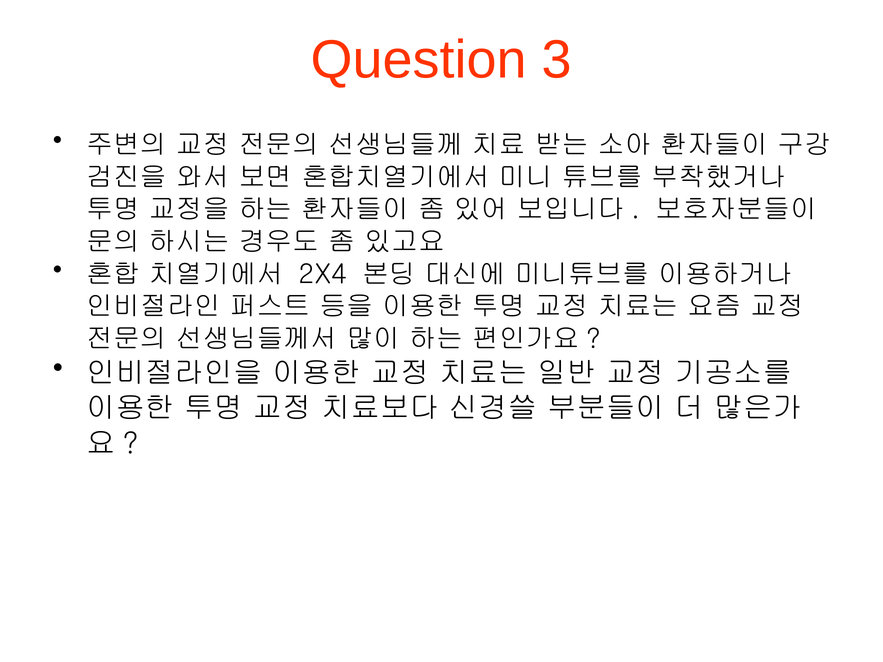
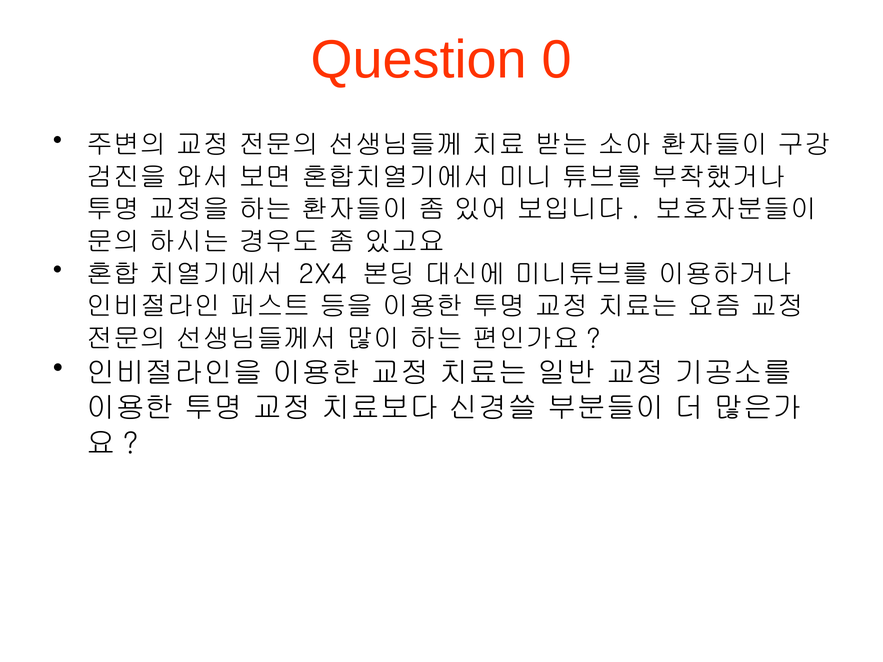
3: 3 -> 0 (557, 60)
